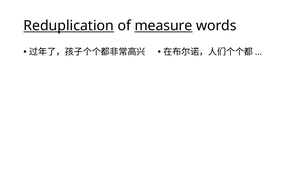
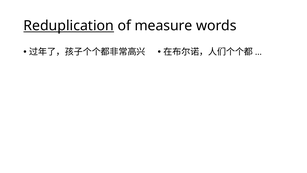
measure underline: present -> none (163, 26)
